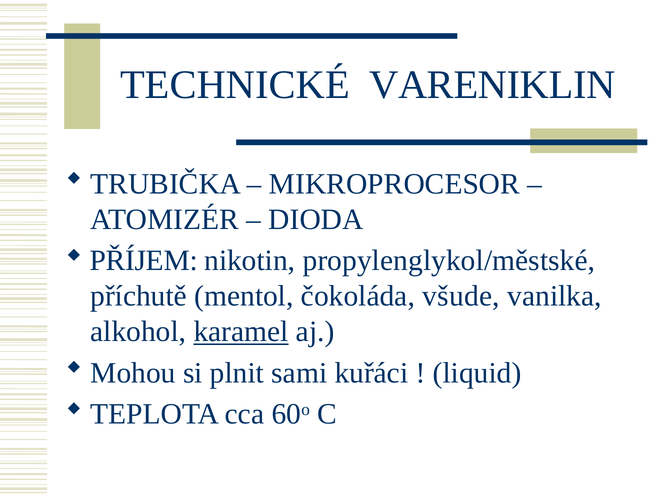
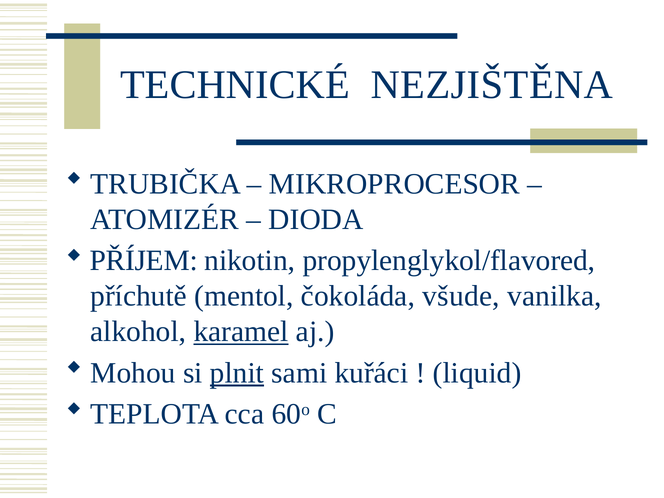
VARENIKLIN: VARENIKLIN -> NEZJIŠTĚNA (492, 85)
propylenglykol/městské: propylenglykol/městské -> propylenglykol/flavored (449, 261)
plnit underline: none -> present (237, 373)
